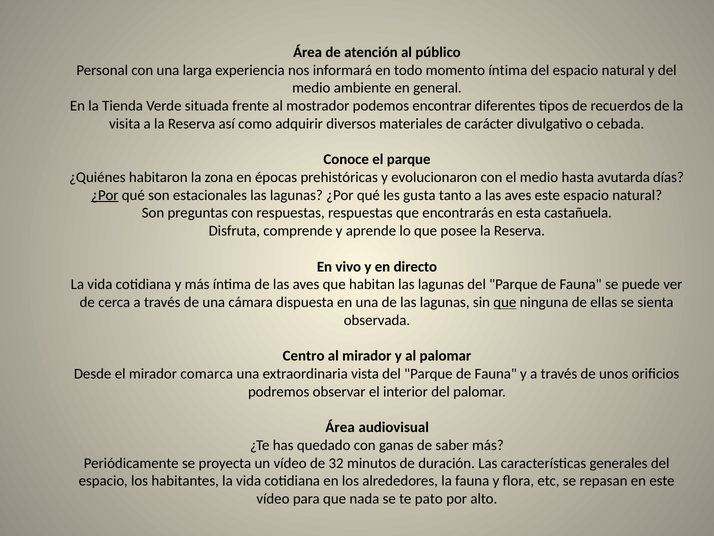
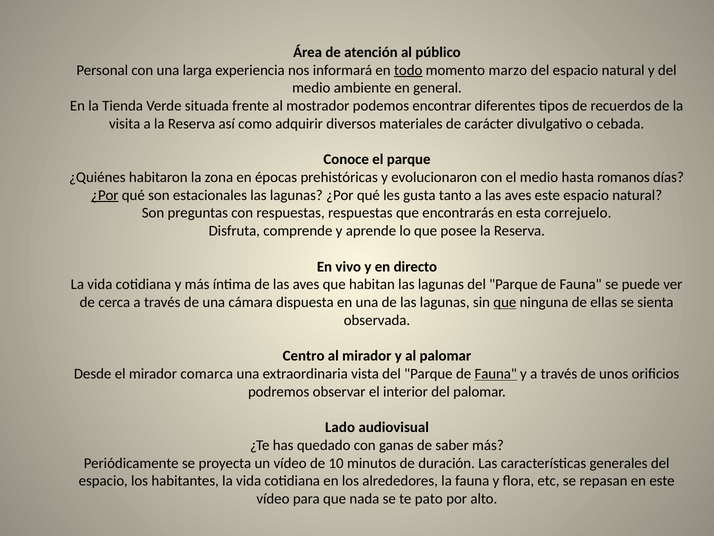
todo underline: none -> present (408, 70)
momento íntima: íntima -> marzo (508, 70)
avutarda: avutarda -> romanos (624, 177)
castañuela: castañuela -> correjuelo (578, 213)
Fauna underline: none -> present (496, 373)
Área: Área -> Lado (340, 427)
32: 32 -> 10 (336, 463)
